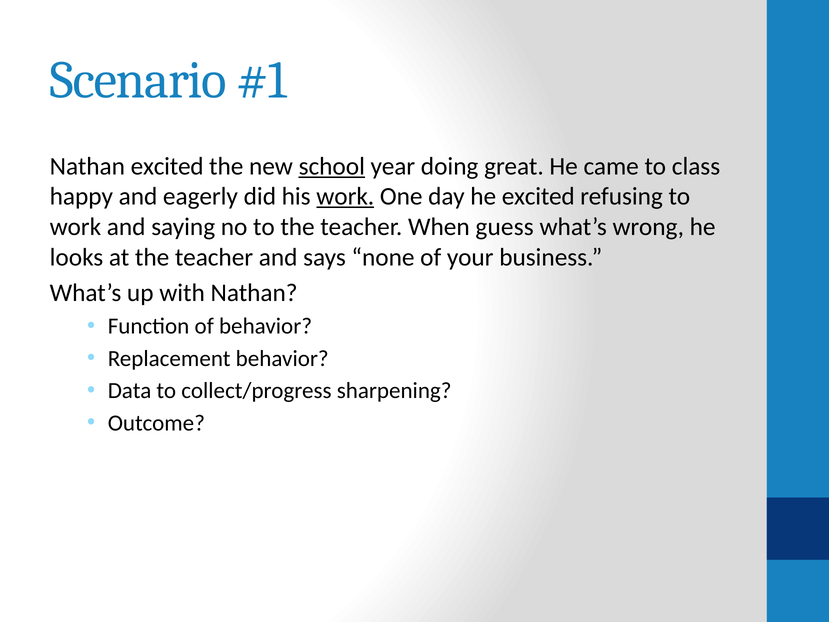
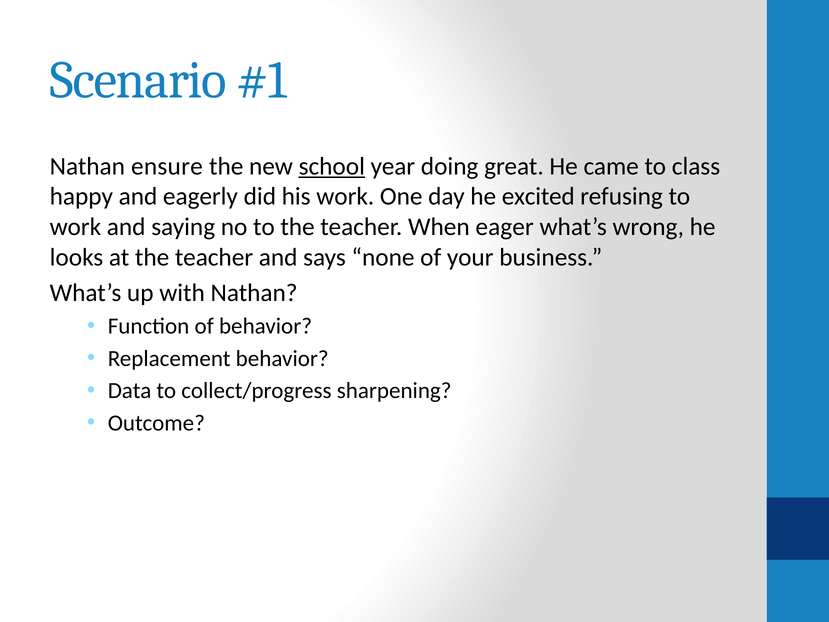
Nathan excited: excited -> ensure (167, 166)
work underline: present -> none (345, 197)
guess: guess -> eager (505, 227)
